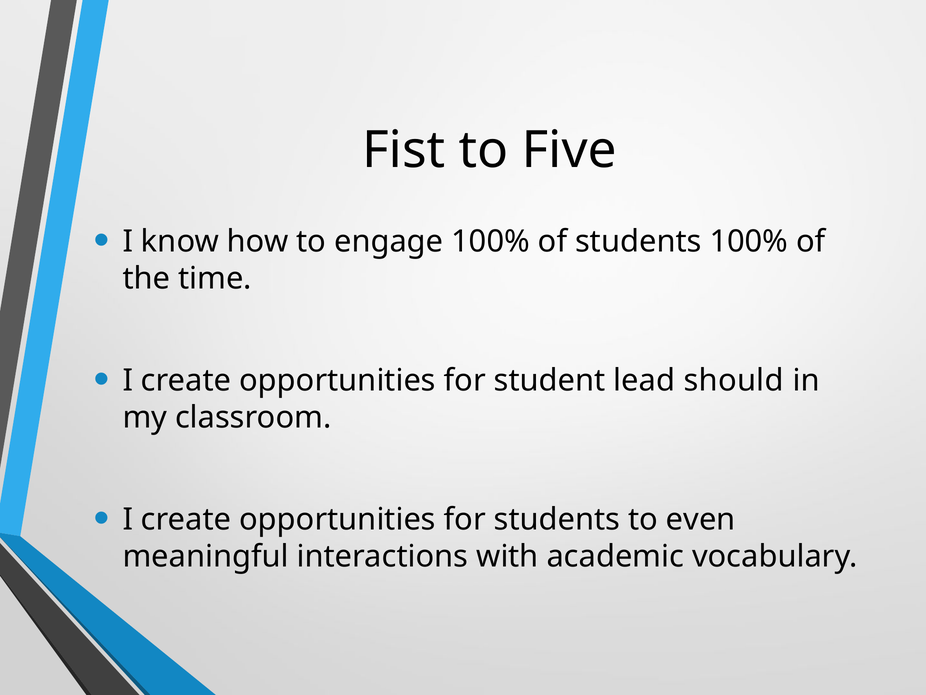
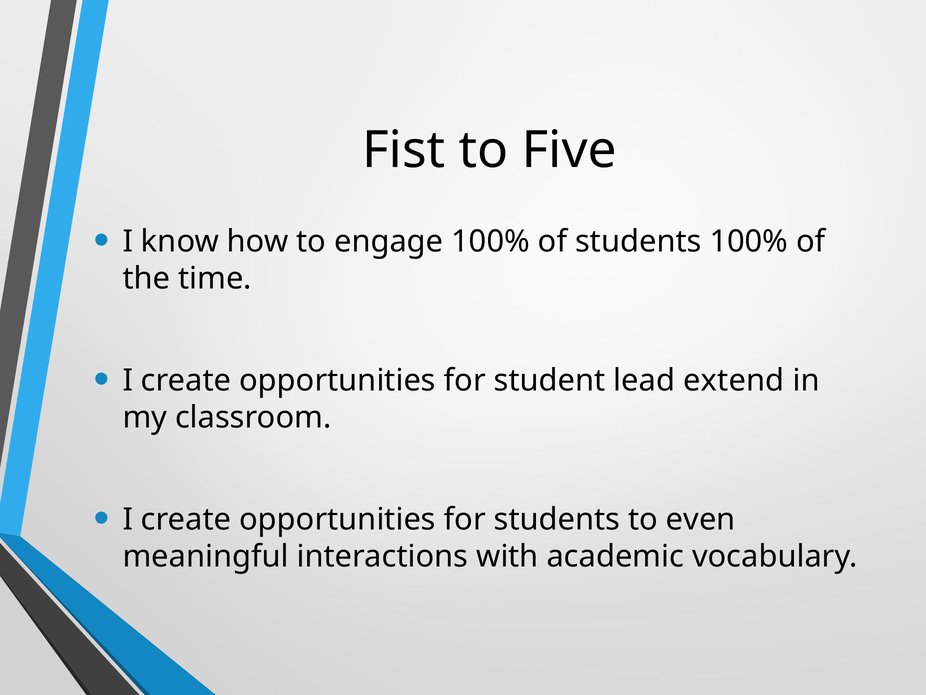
should: should -> extend (734, 380)
